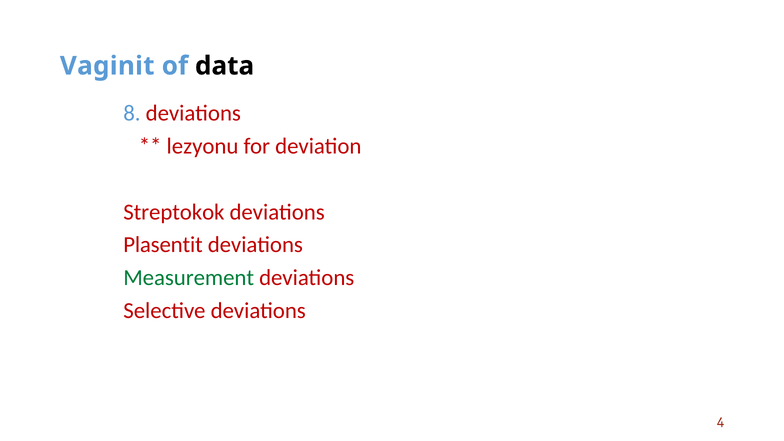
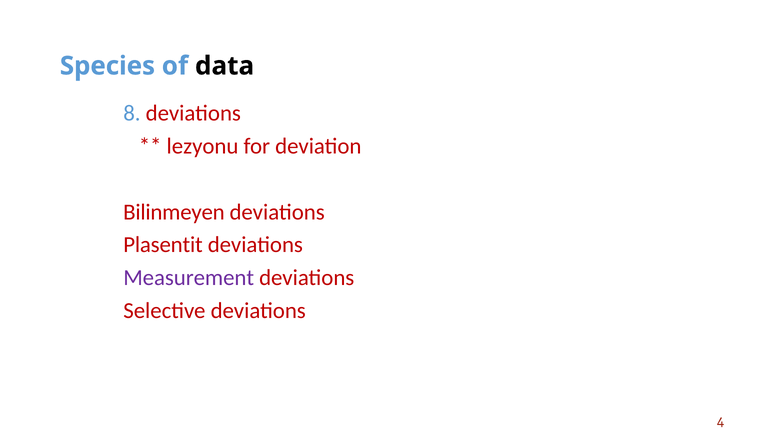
Vaginit: Vaginit -> Species (107, 66)
Streptokok: Streptokok -> Bilinmeyen (174, 212)
Measurement colour: green -> purple (189, 278)
